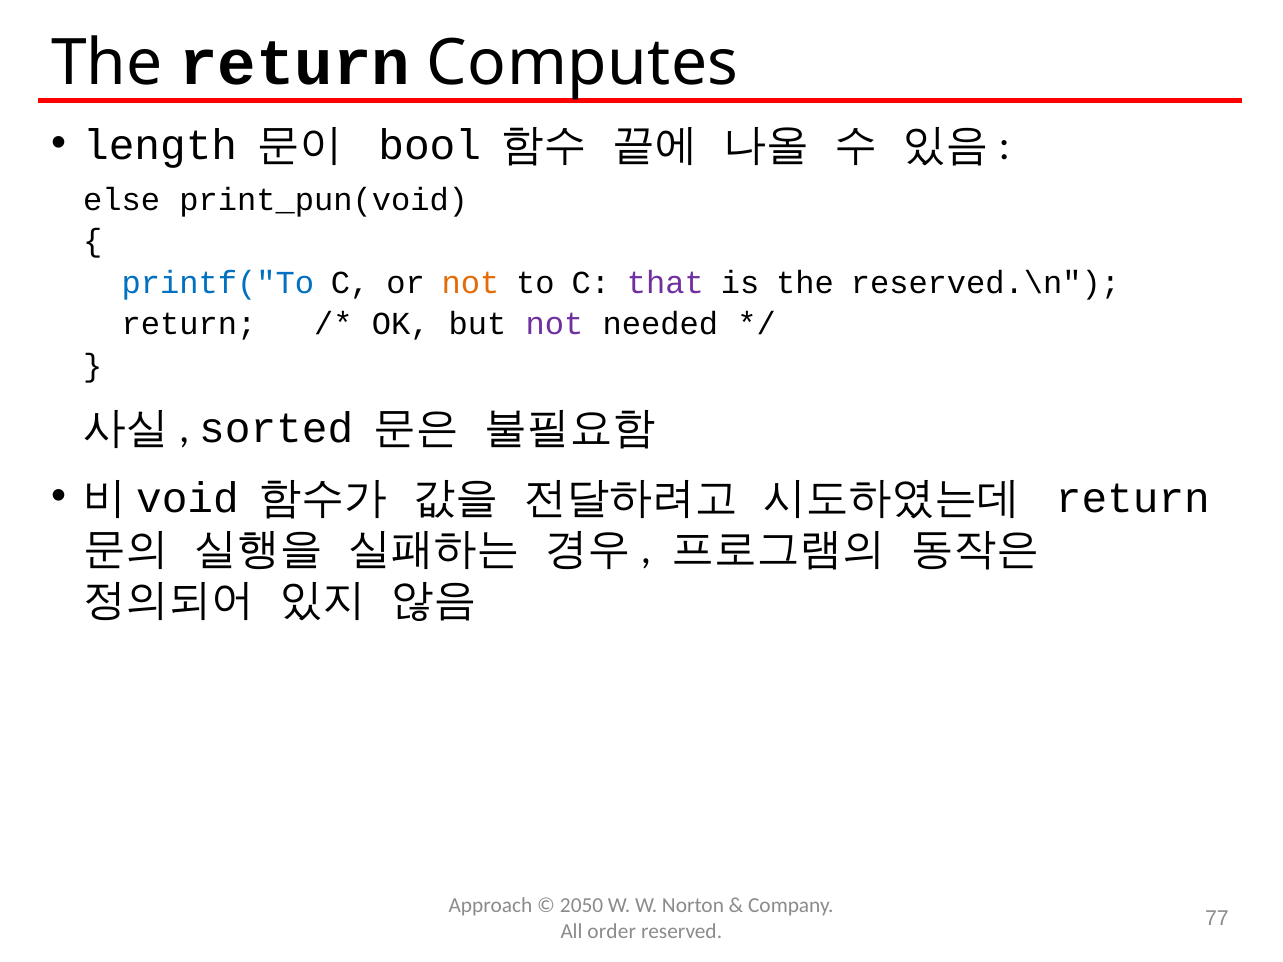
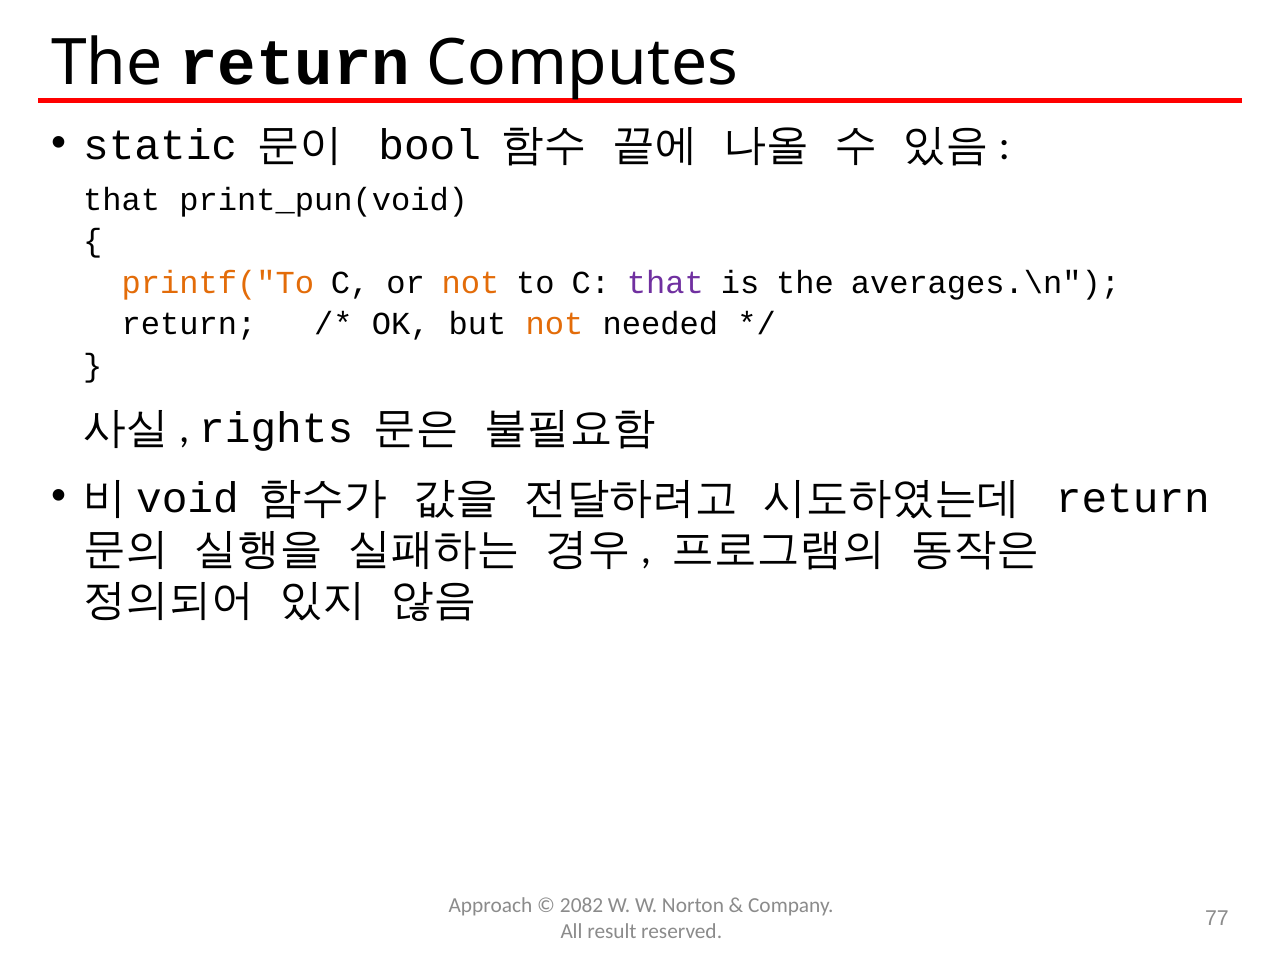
length: length -> static (160, 145)
else: else -> that (122, 200)
printf("To colour: blue -> orange (218, 283)
reserved.\n: reserved.\n -> averages.\n (985, 283)
not colour: purple -> orange (555, 324)
sorted: sorted -> rights (276, 429)
2050: 2050 -> 2082 (582, 906)
order: order -> result (612, 932)
